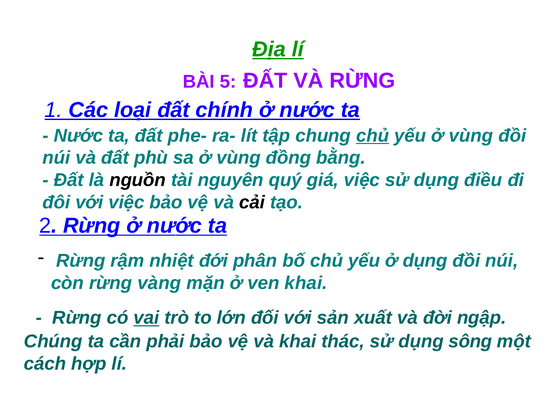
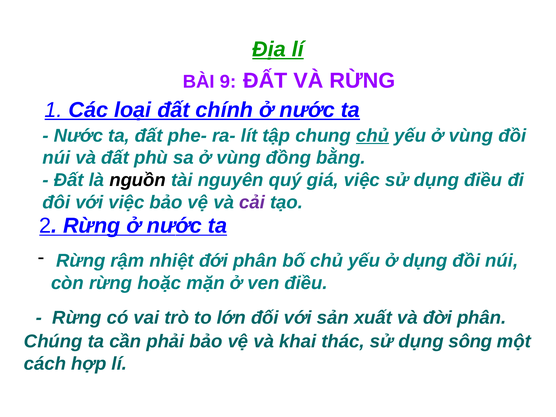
5: 5 -> 9 (228, 82)
cải colour: black -> purple (252, 202)
vàng: vàng -> hoặc (159, 283)
ven khai: khai -> điều (306, 283)
vai underline: present -> none (146, 318)
đời ngập: ngập -> phân (482, 318)
